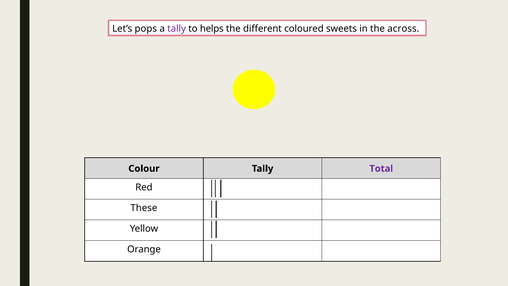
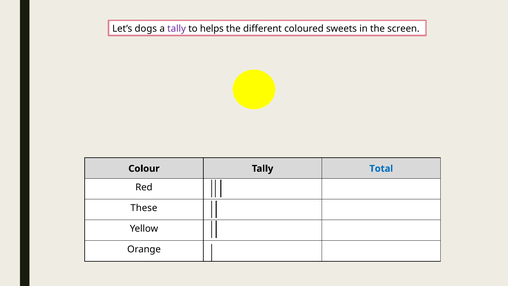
pops: pops -> dogs (146, 29)
across: across -> screen (403, 29)
Total colour: purple -> blue (381, 168)
